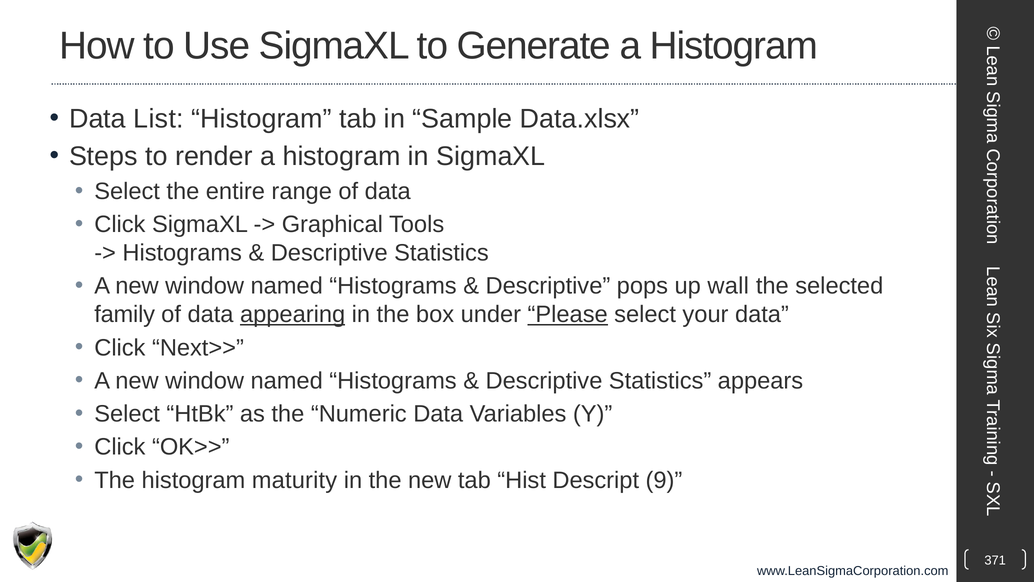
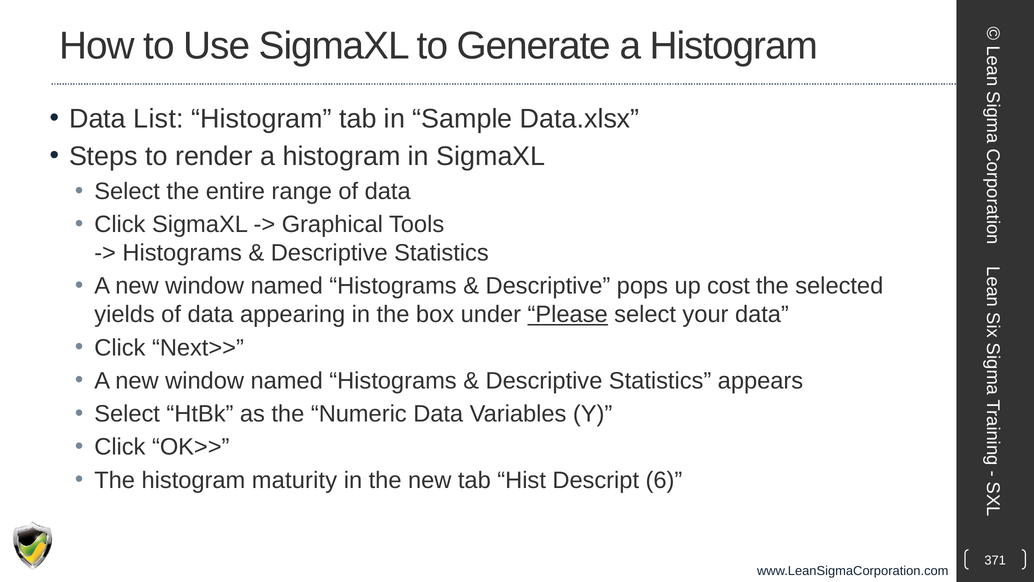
wall: wall -> cost (728, 286)
family: family -> yields (125, 314)
appearing underline: present -> none (293, 314)
9: 9 -> 6 (664, 480)
